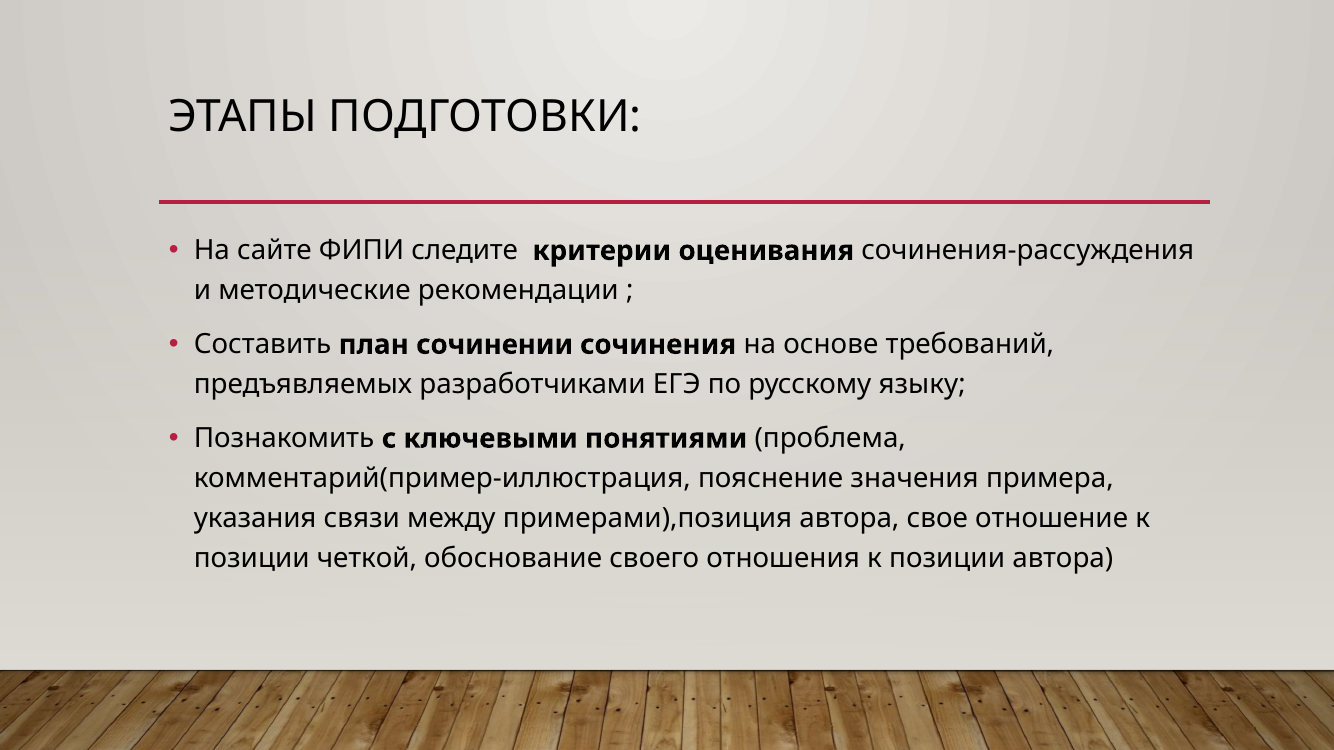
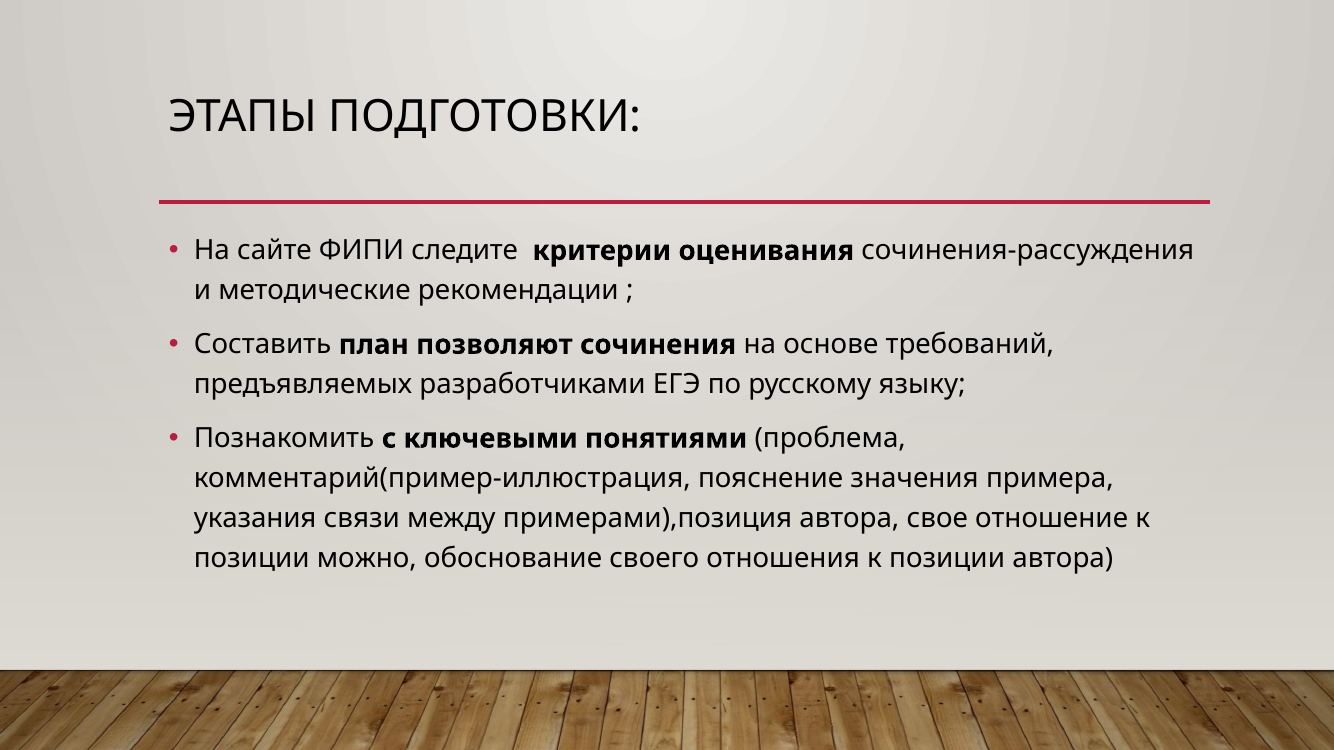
сочинении: сочинении -> позволяют (494, 345)
четкой: четкой -> можно (367, 559)
